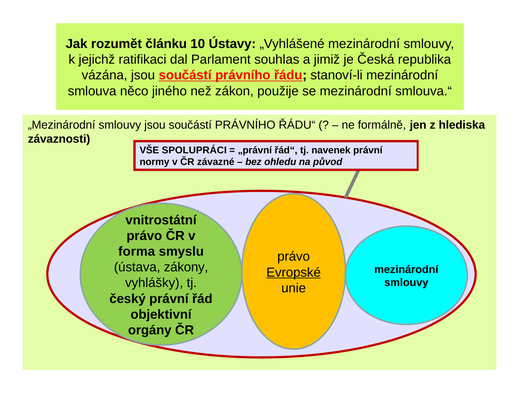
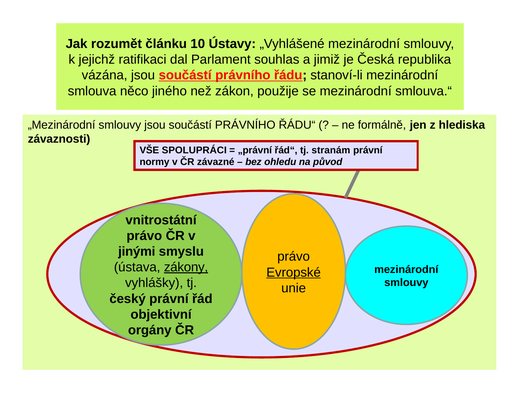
navenek: navenek -> stranám (331, 150)
forma: forma -> jinými (137, 251)
zákony underline: none -> present (186, 267)
